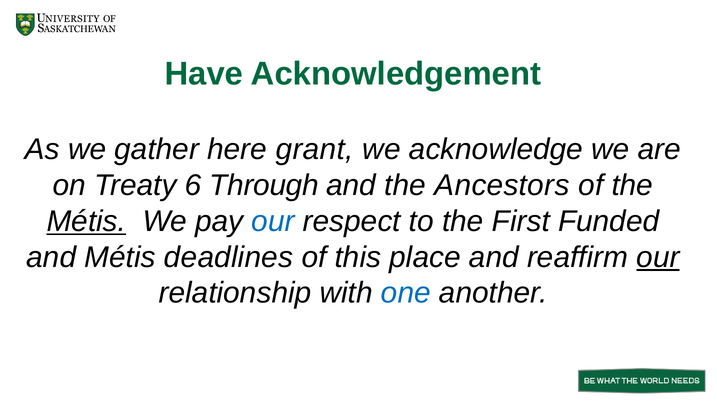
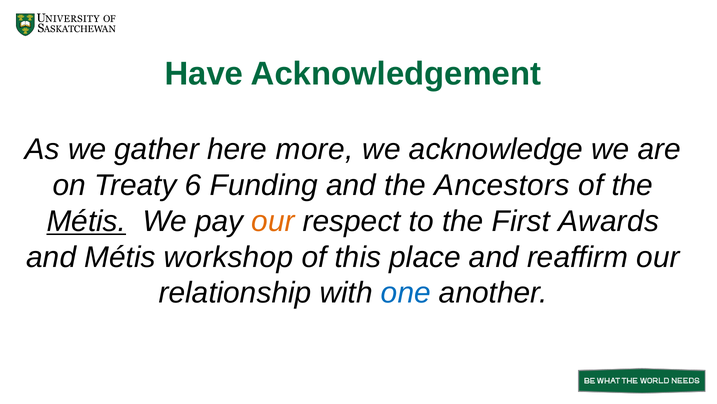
grant: grant -> more (315, 149)
Through: Through -> Funding (264, 185)
our colour: blue -> orange (273, 221)
Funded: Funded -> Awards (609, 221)
deadlines: deadlines -> workshop (229, 257)
our underline: present -> none (658, 257)
